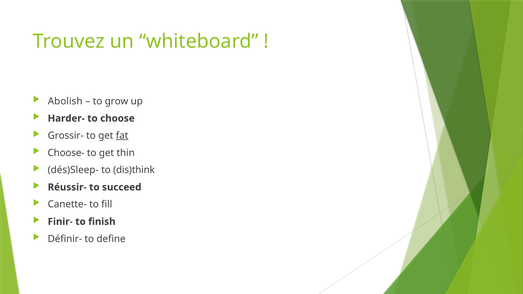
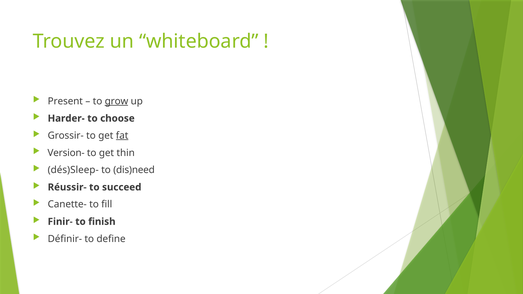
Abolish: Abolish -> Present (65, 101)
grow underline: none -> present (117, 101)
Choose-: Choose- -> Version- (66, 153)
dis)think: dis)think -> dis)need (134, 170)
